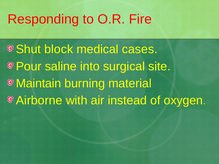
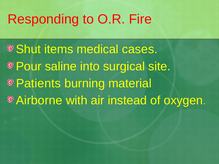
block: block -> items (59, 49)
Maintain: Maintain -> Patients (38, 83)
